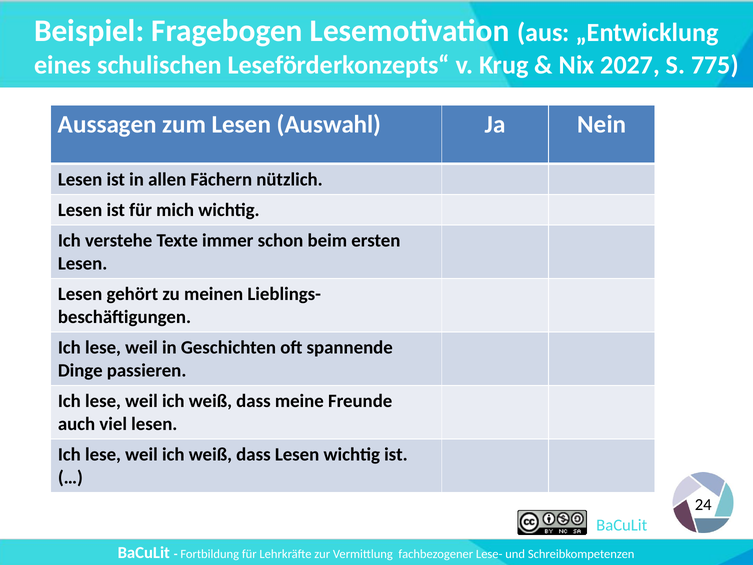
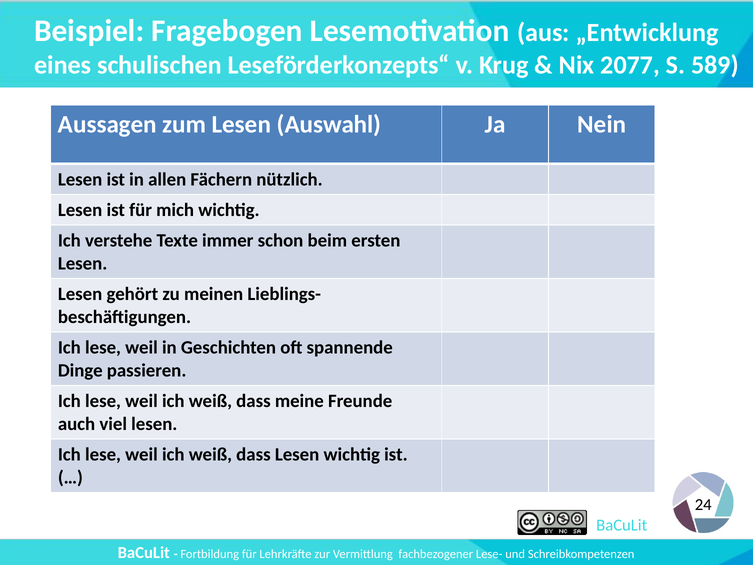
2027: 2027 -> 2077 (630, 65)
775: 775 -> 589 (715, 65)
